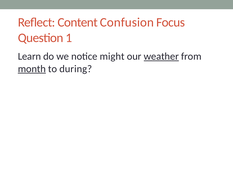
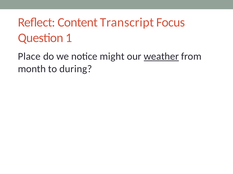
Confusion: Confusion -> Transcript (127, 22)
Learn: Learn -> Place (29, 57)
month underline: present -> none (32, 69)
